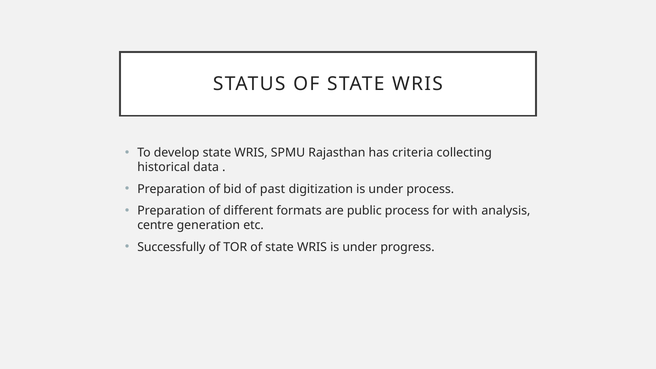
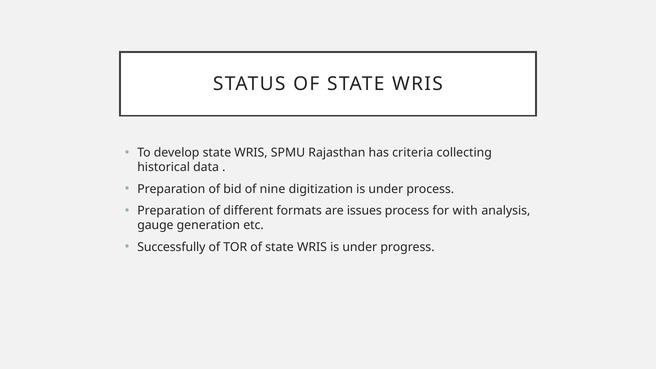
past: past -> nine (273, 189)
public: public -> issues (364, 211)
centre: centre -> gauge (155, 225)
